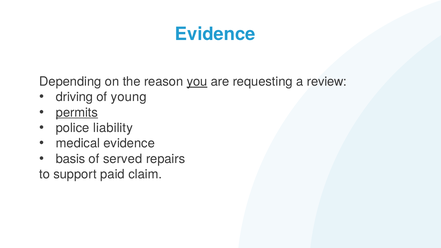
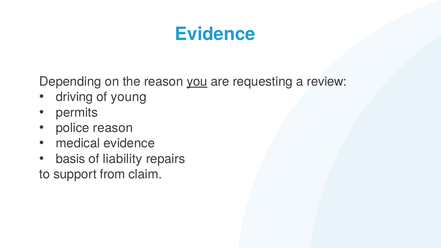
permits underline: present -> none (77, 113)
police liability: liability -> reason (113, 128)
served: served -> liability (123, 159)
paid: paid -> from (113, 174)
